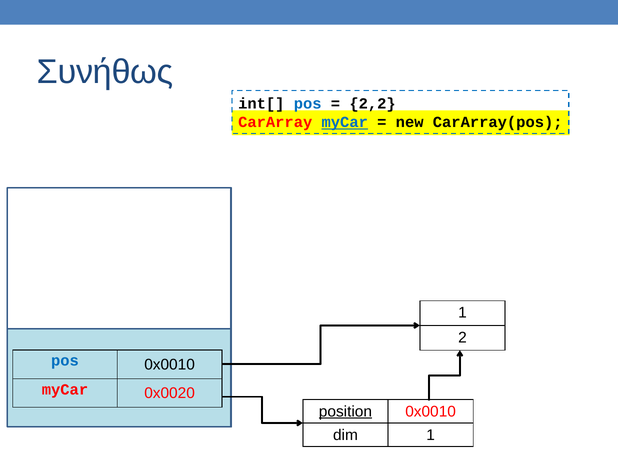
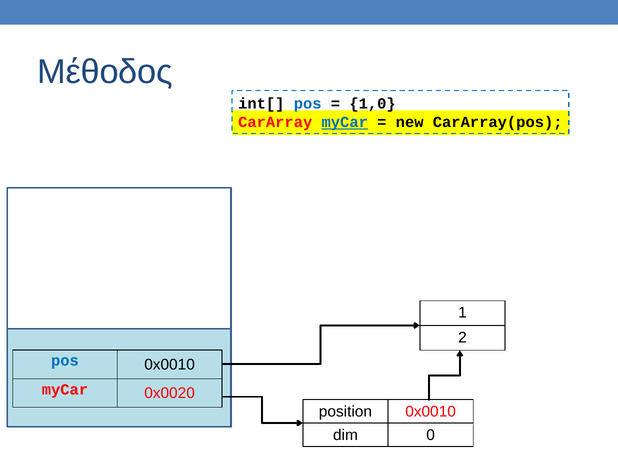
Συνήθως: Συνήθως -> Μέθοδος (105, 72)
2,2: 2,2 -> 1,0 (373, 104)
position underline: present -> none (345, 412)
dim 1: 1 -> 0 (431, 435)
